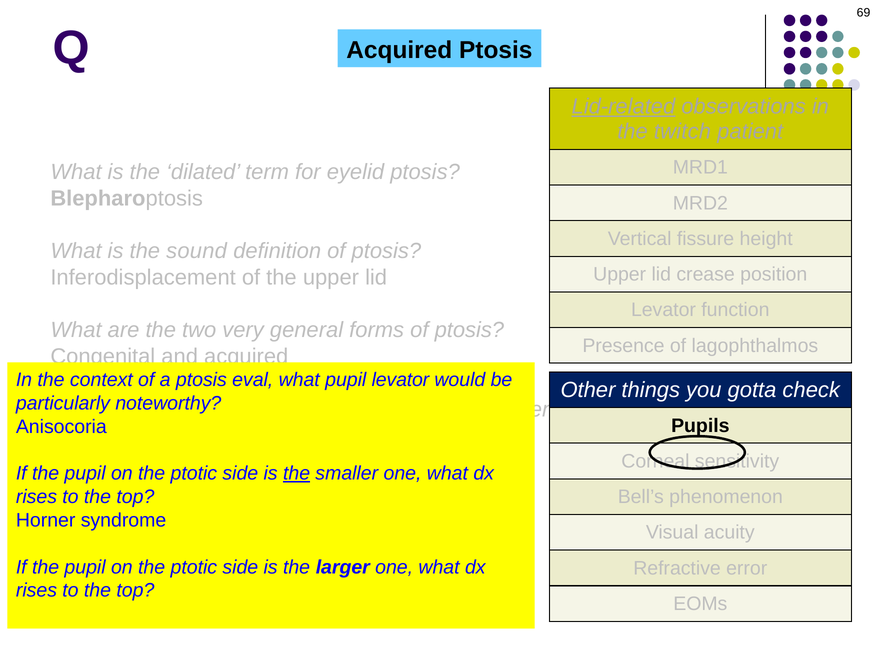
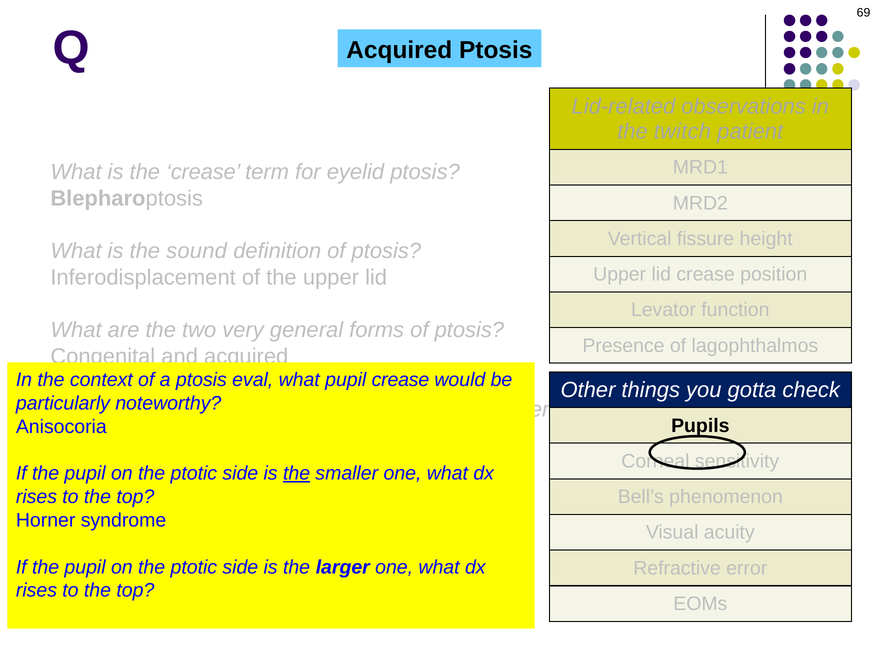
Lid-related underline: present -> none (623, 107)
the dilated: dilated -> crease (203, 172)
pupil levator: levator -> crease (400, 380)
